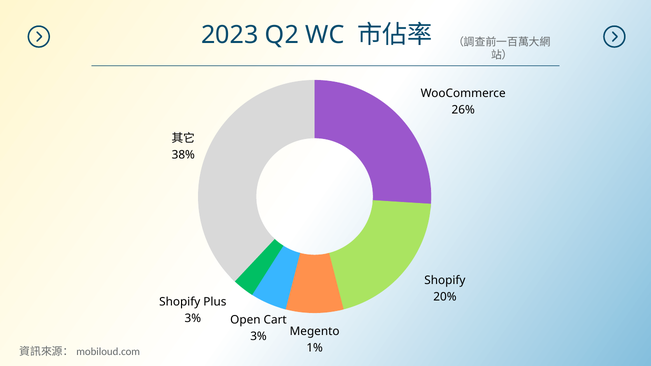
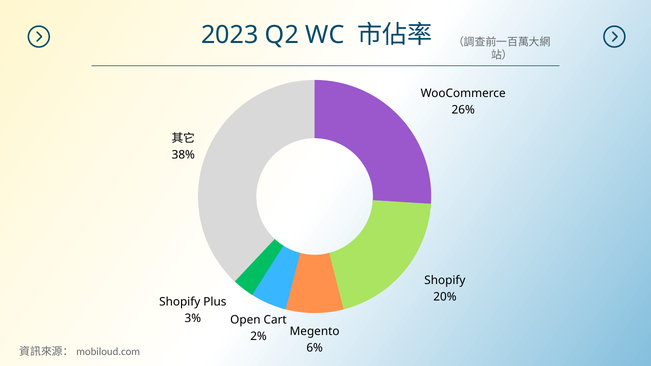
3%: 3% -> 2% (259, 336)
1%: 1% -> 6% (315, 348)
